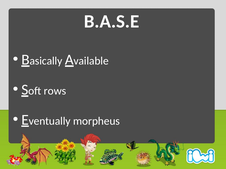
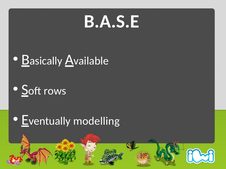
morpheus: morpheus -> modelling (96, 121)
